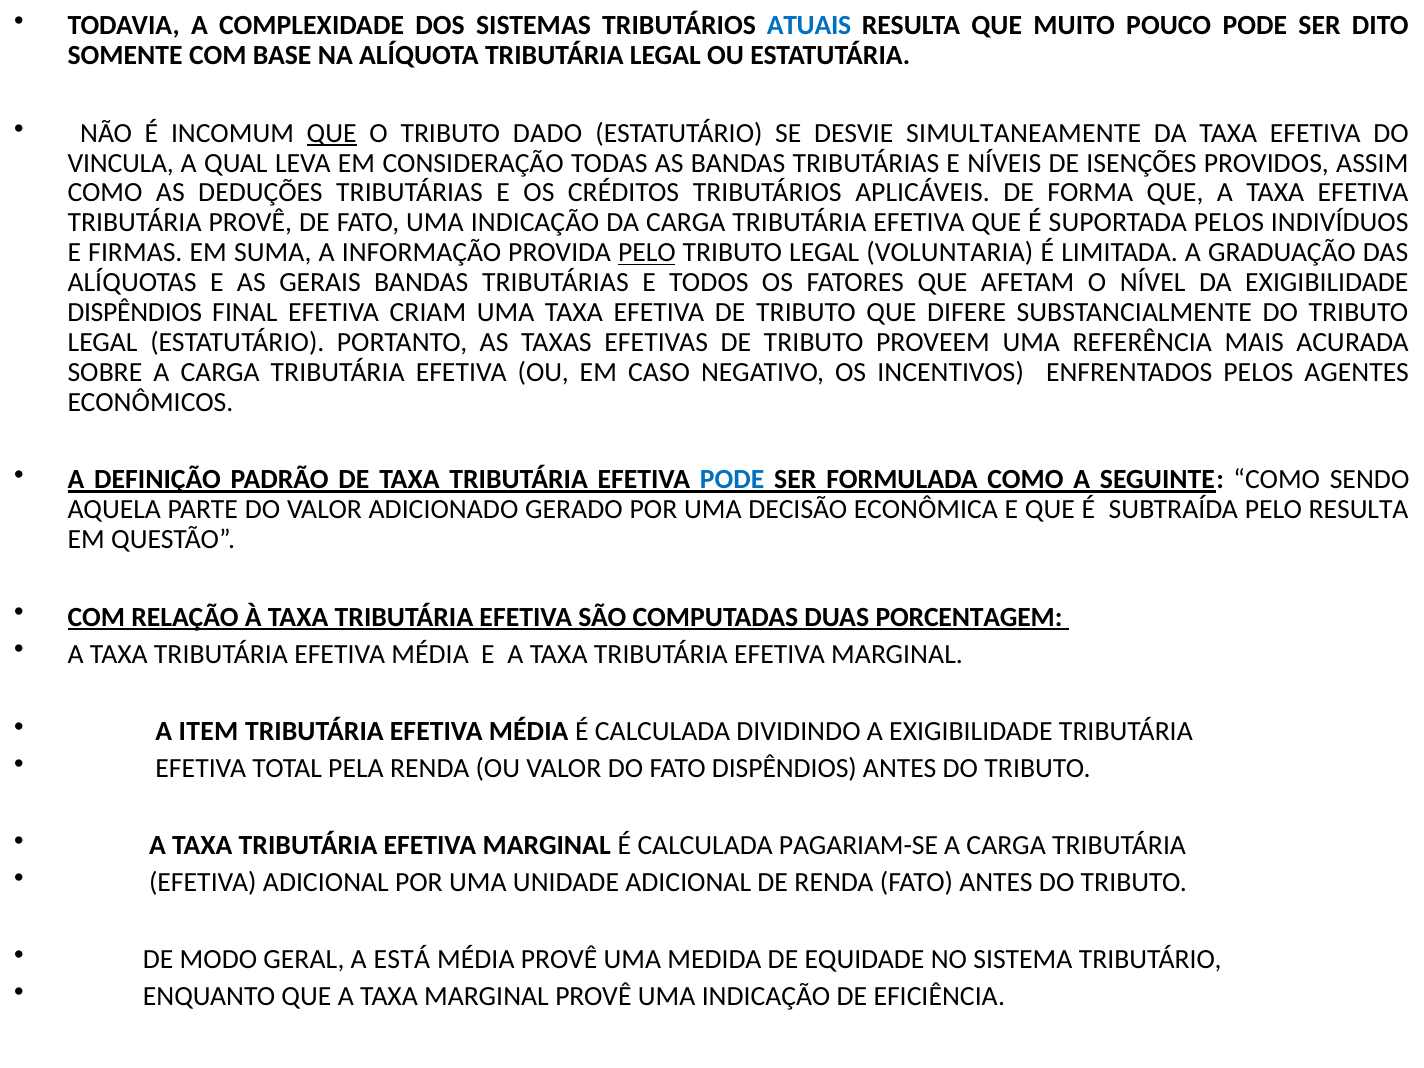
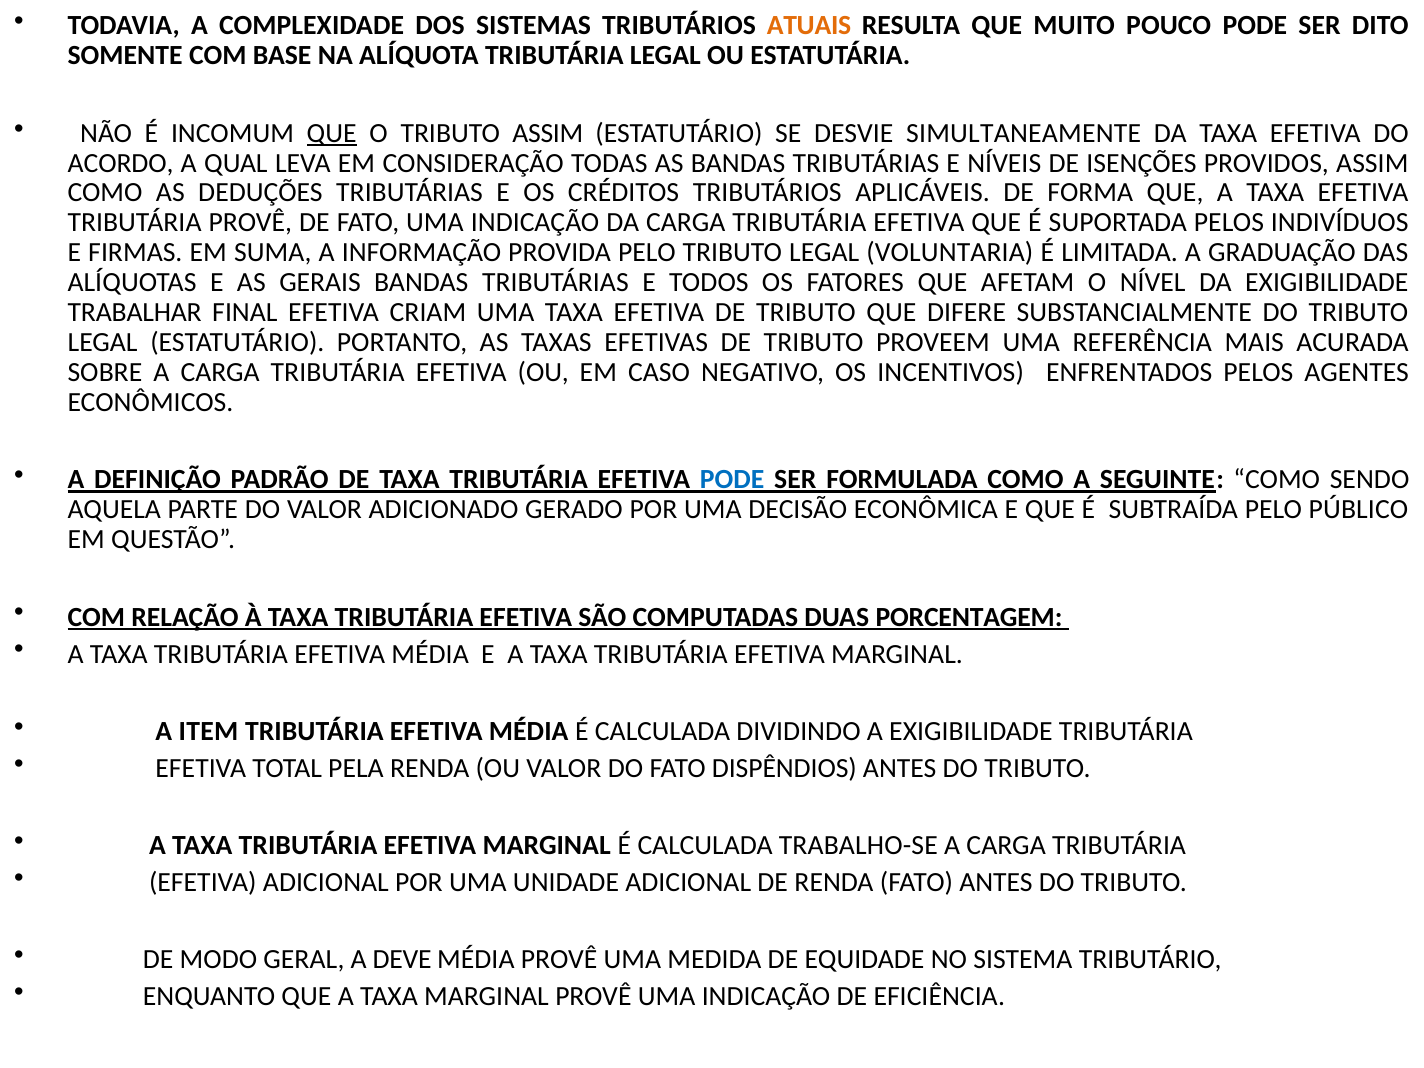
ATUAIS colour: blue -> orange (809, 26)
TRIBUTO DADO: DADO -> ASSIM (548, 133)
VINCULA: VINCULA -> ACORDO (121, 163)
PELO underline: present -> none (647, 253)
DISPÊNDIOS: DISPÊNDIOS -> TRABALHAR (135, 313)
PELO RESULTA: RESULTA -> PÚBLICO (1358, 510)
PAGARIAM-SE: PAGARIAM-SE -> TRABALHO-SE (858, 845)
ESTÁ: ESTÁ -> DEVE (402, 960)
